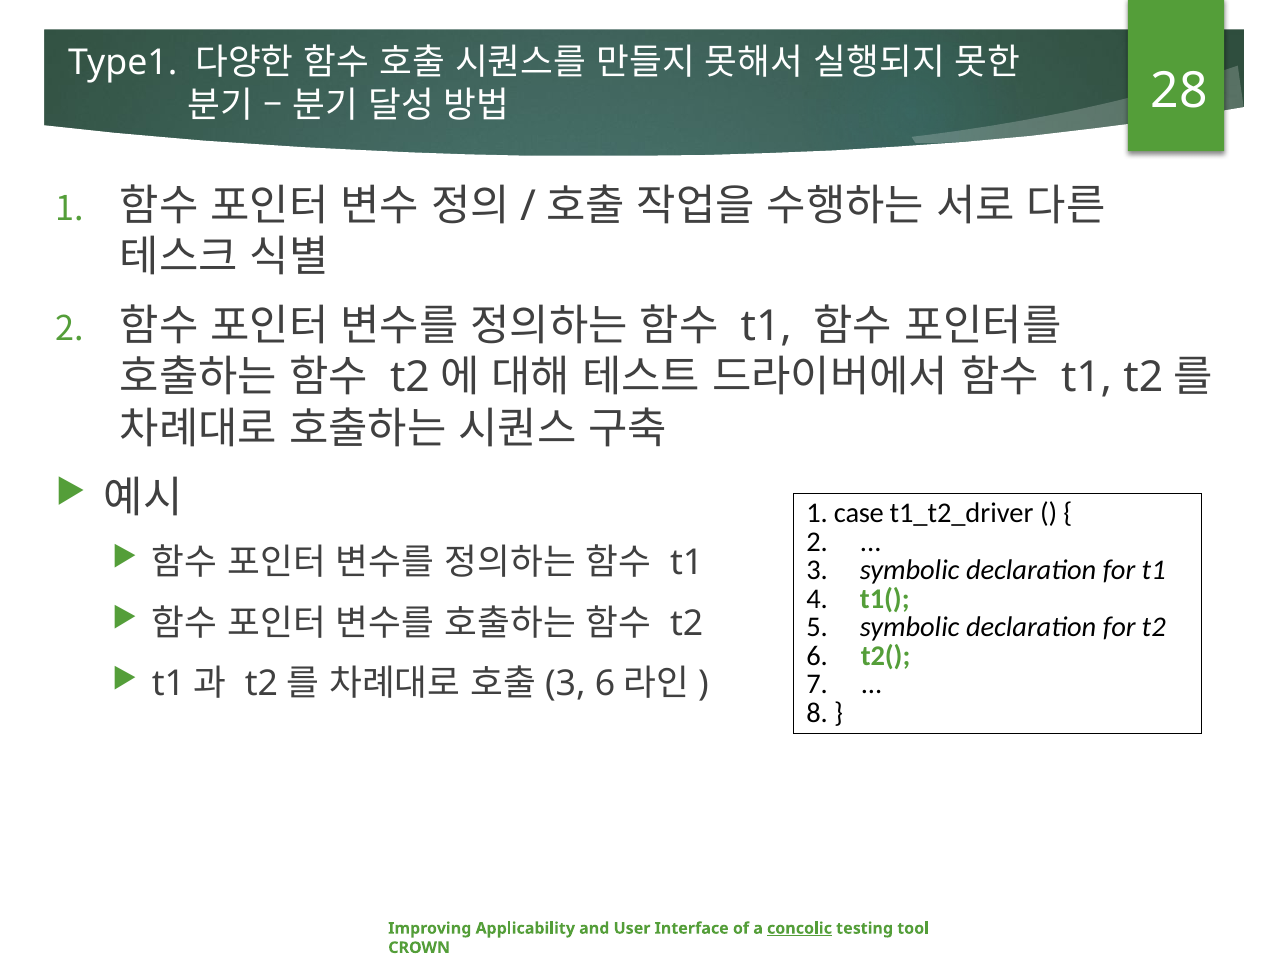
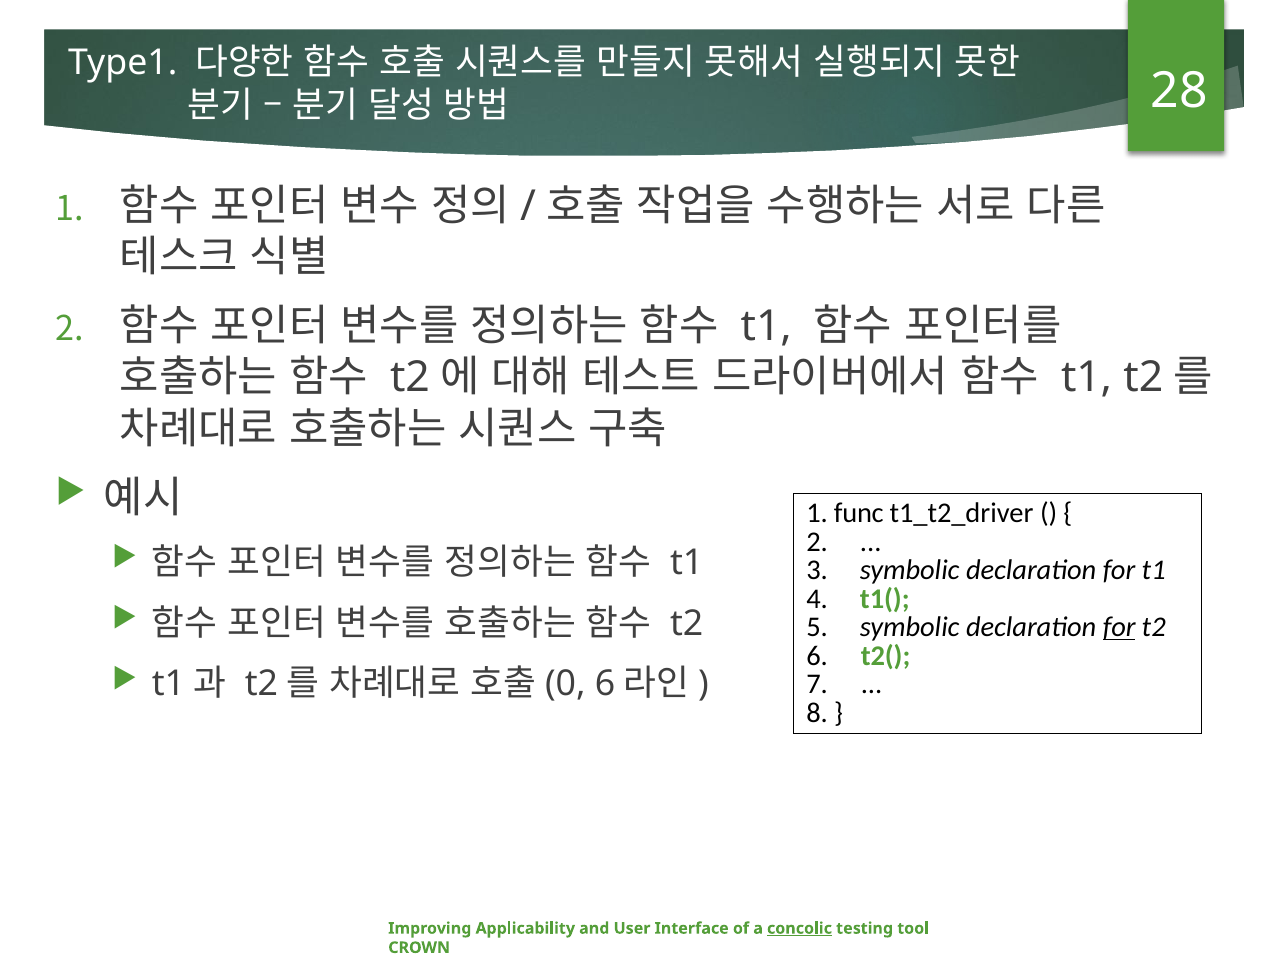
case: case -> func (859, 513)
for underline: none -> present (1119, 627)
3: 3 -> 0 (565, 684)
